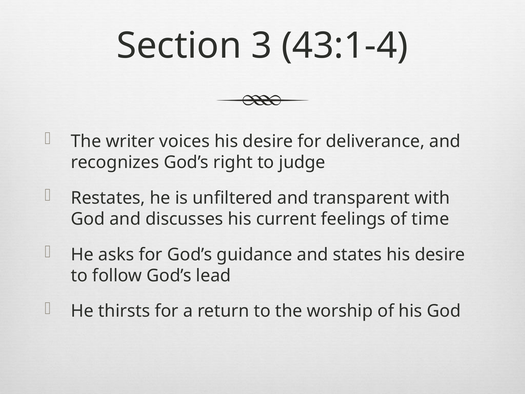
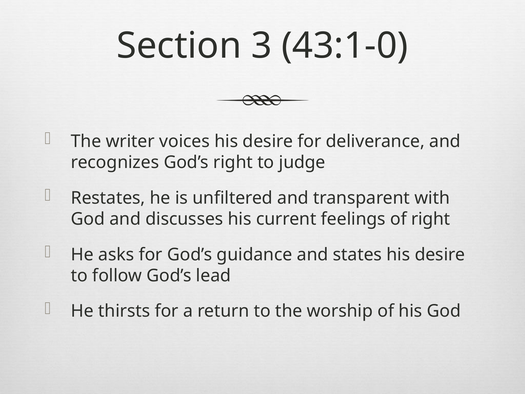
43:1-4: 43:1-4 -> 43:1-0 (345, 46)
of time: time -> right (431, 219)
